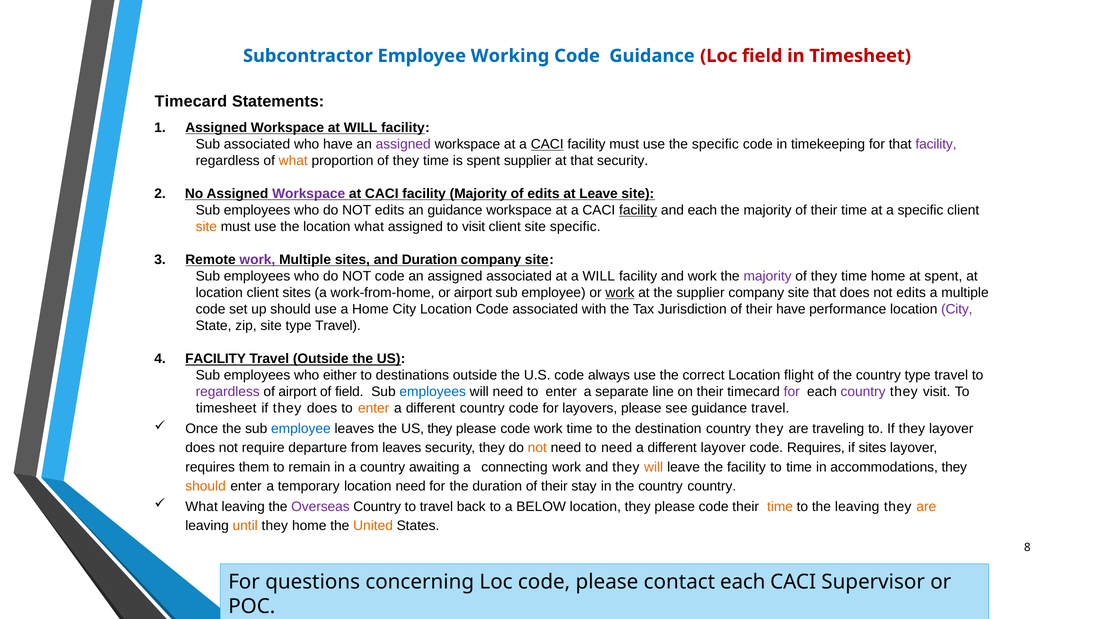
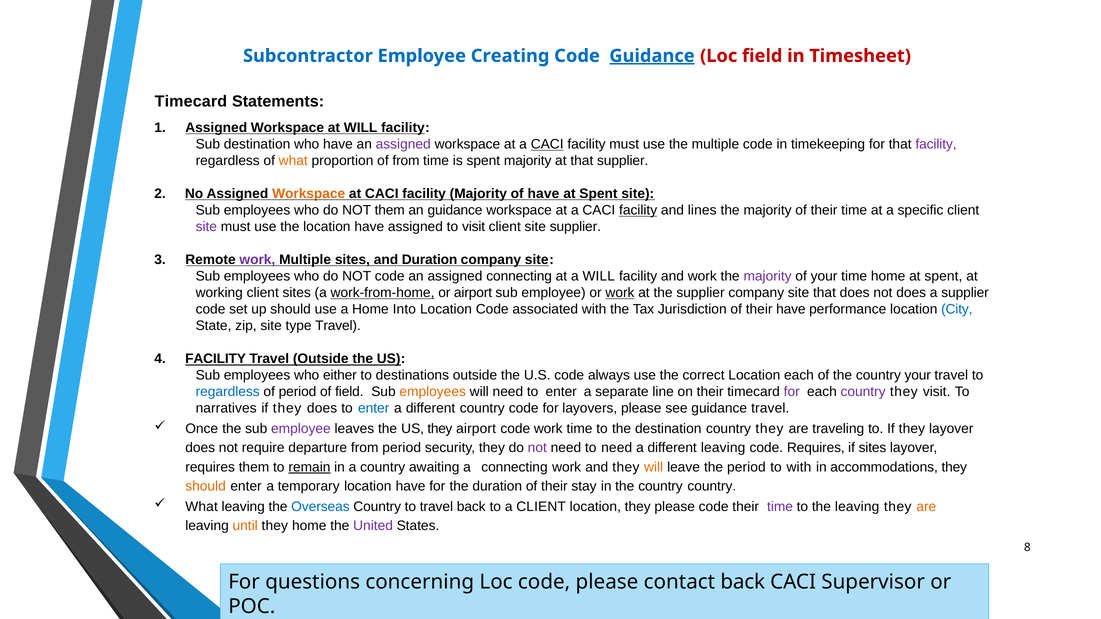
Working: Working -> Creating (510, 56)
Guidance underline: none -> present (652, 56)
Sub associated: associated -> destination (257, 144)
the specific: specific -> multiple (715, 144)
proportion of they: they -> from (406, 161)
spent supplier: supplier -> majority (528, 161)
that security: security -> supplier (623, 161)
Workspace colour: purple -> orange (309, 194)
of edits: edits -> have (543, 194)
Leave: Leave -> Spent (598, 194)
do NOT edits: edits -> them (390, 210)
and each: each -> lines (702, 210)
site colour: orange -> purple (206, 227)
the location what: what -> have (369, 227)
site specific: specific -> supplier (575, 227)
assigned associated: associated -> connecting (519, 277)
they: they -> your (824, 277)
location: location -> working (219, 293)
work-from-home underline: none -> present (383, 293)
does not edits: edits -> does (911, 293)
a multiple: multiple -> supplier (965, 293)
Home City: City -> Into (404, 310)
City colour: purple -> blue (957, 310)
Location flight: flight -> each (799, 376)
country type: type -> your (918, 376)
regardless colour: purple -> blue (228, 392)
of airport: airport -> period (298, 392)
employees colour: blue -> orange (433, 392)
timesheet: timesheet -> narratives (226, 409)
enter colour: orange -> blue (374, 409)
employee colour: blue -> purple (301, 429)
US they please: please -> airport (476, 429)
from leaves: leaves -> period (402, 448)
not colour: orange -> purple (537, 448)
different layover: layover -> leaving (723, 448)
remain underline: none -> present (309, 467)
the facility: facility -> period (746, 467)
to time: time -> with (799, 467)
temporary location need: need -> have (411, 486)
Overseas colour: purple -> blue (320, 507)
a BELOW: BELOW -> CLIENT (541, 507)
time colour: orange -> purple (780, 507)
United colour: orange -> purple (373, 526)
contact each: each -> back (743, 582)
